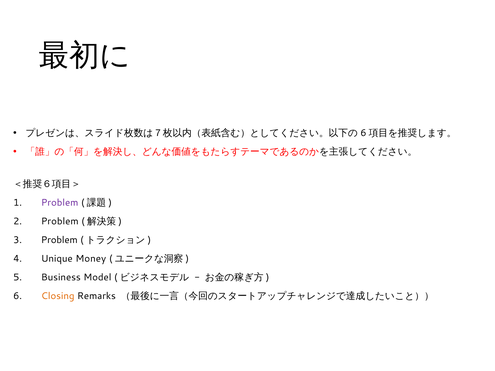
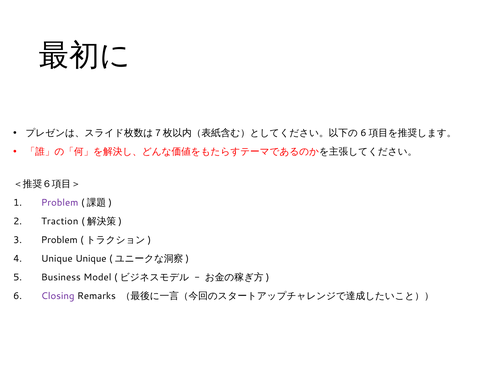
Problem: Problem -> Traction (60, 222)
Unique Money: Money -> Unique (91, 259)
Closing colour: orange -> purple (58, 296)
